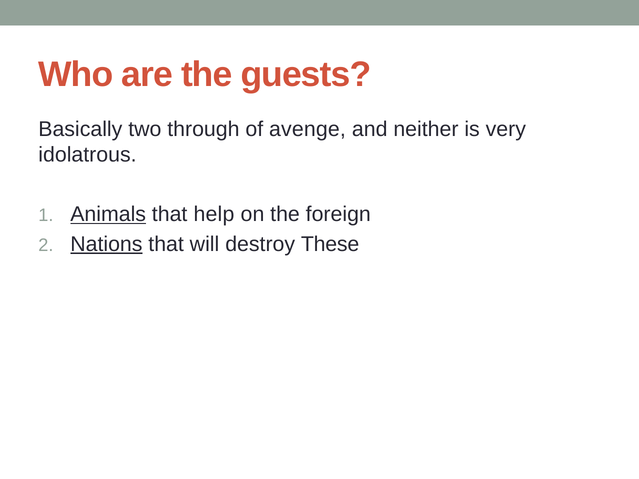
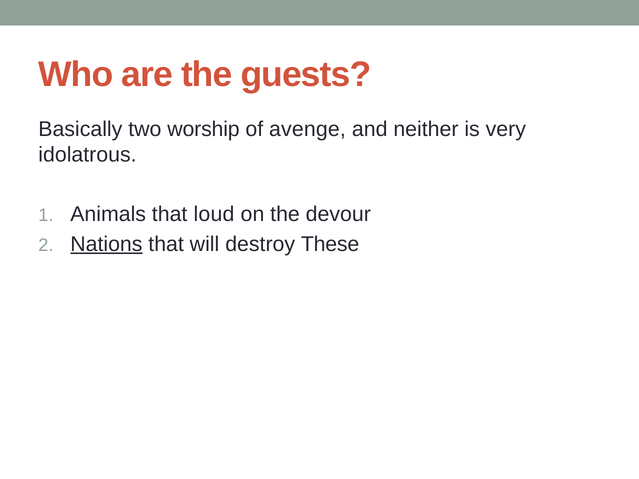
through: through -> worship (204, 129)
Animals underline: present -> none (108, 214)
help: help -> loud (214, 214)
foreign: foreign -> devour (338, 214)
